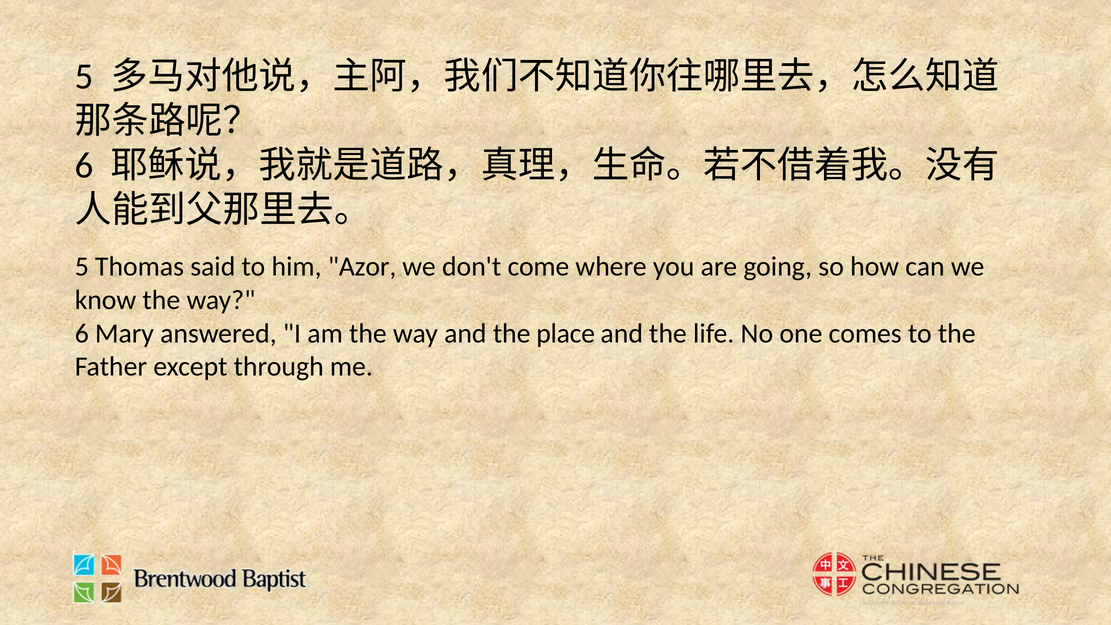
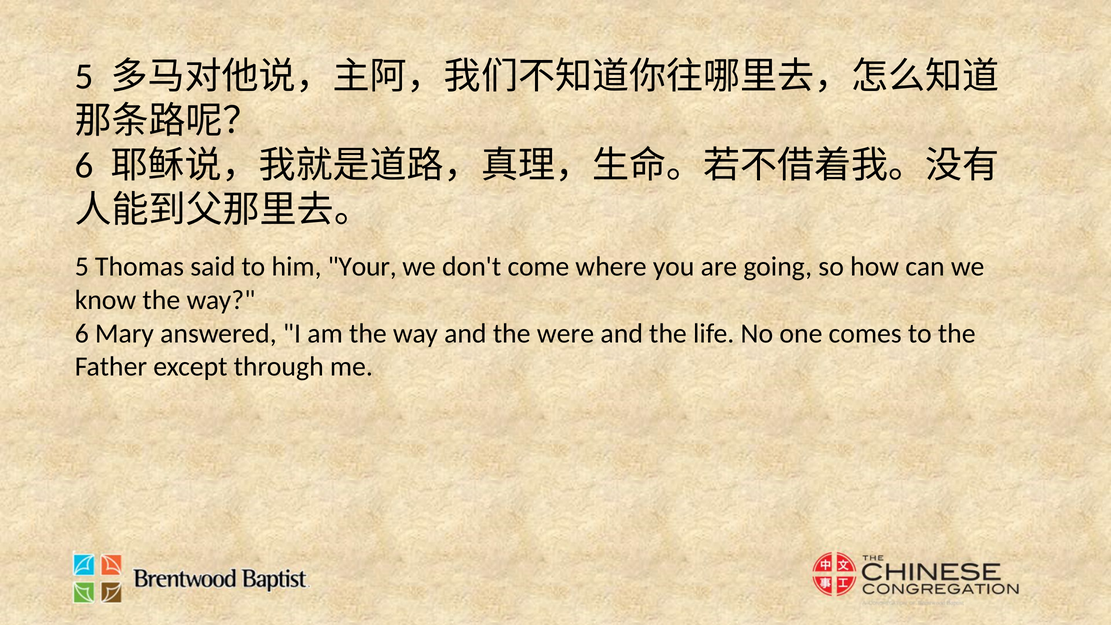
Azor: Azor -> Your (362, 267)
place: place -> were (565, 333)
